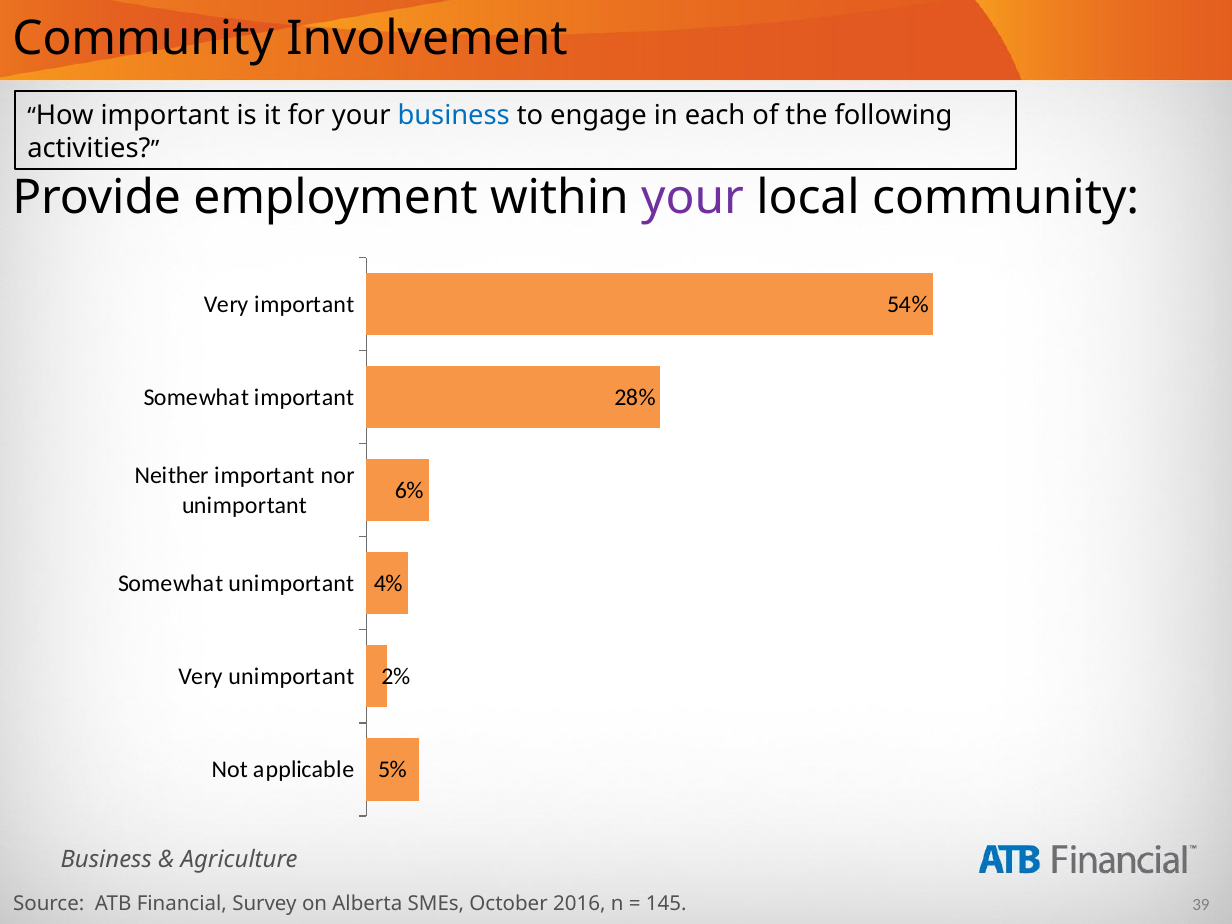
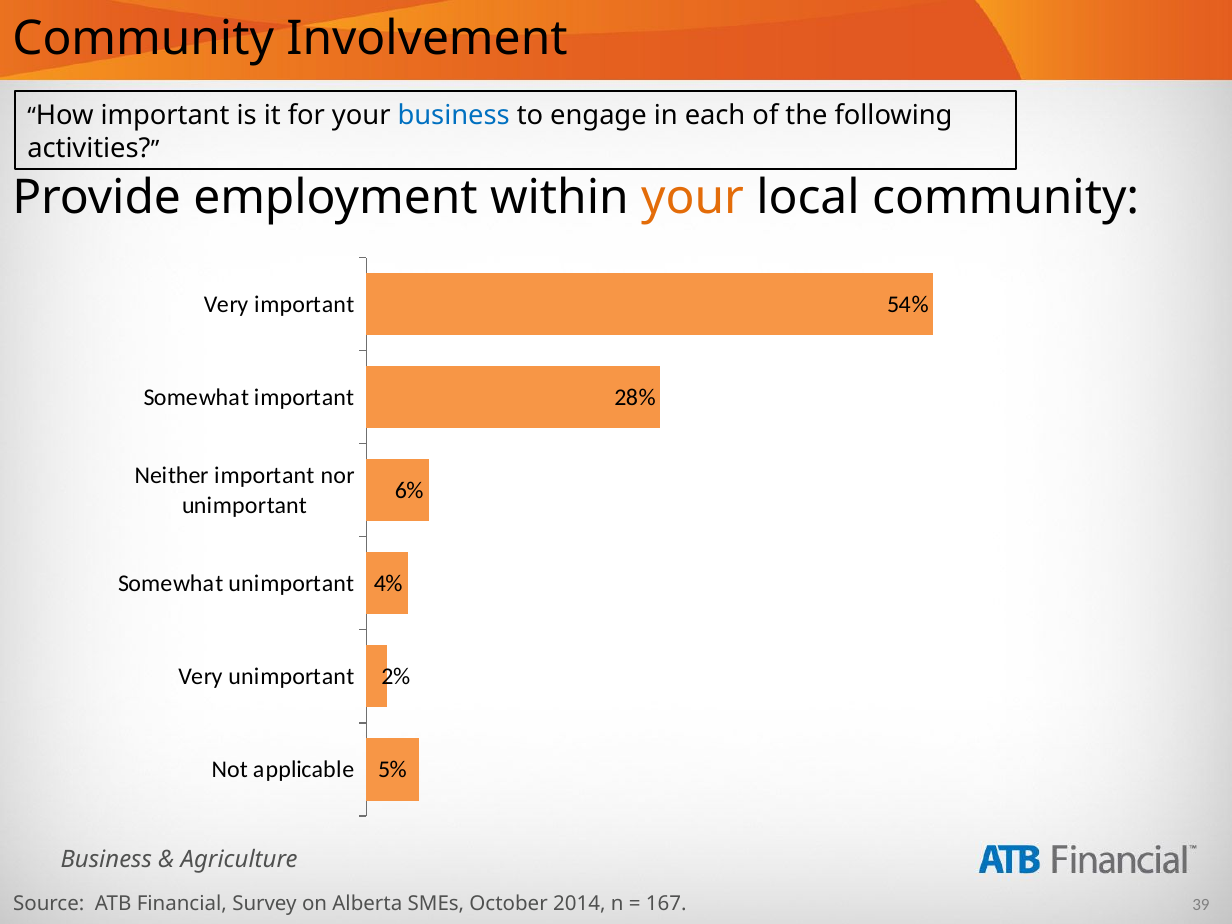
your colour: purple -> orange (693, 197)
2016: 2016 -> 2014 (579, 903)
145: 145 -> 167 (666, 903)
